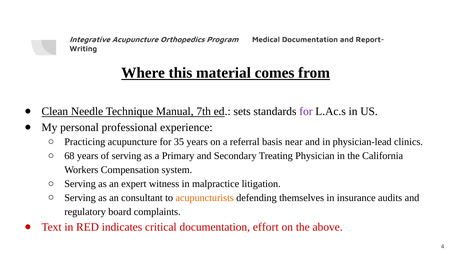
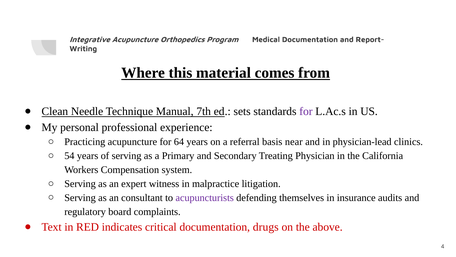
35: 35 -> 64 (179, 142)
68: 68 -> 54 (69, 156)
acupuncturists colour: orange -> purple (205, 198)
effort: effort -> drugs (266, 227)
